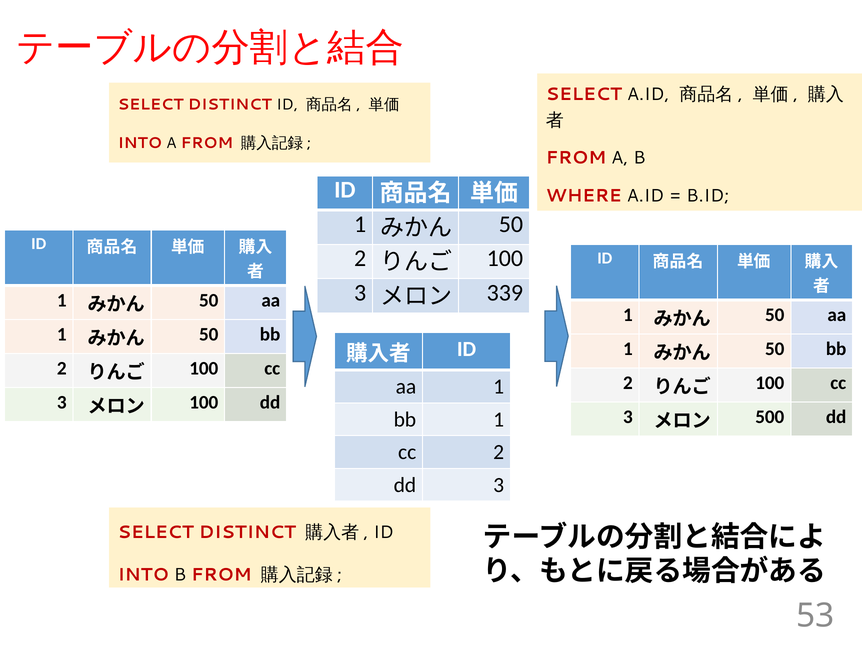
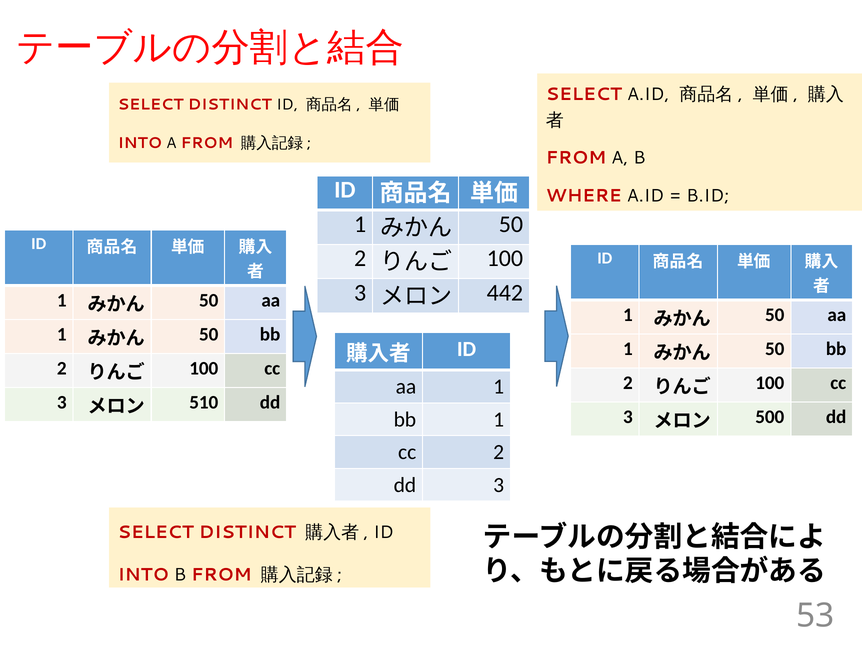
339: 339 -> 442 (505, 293)
100: 100 -> 510 (204, 403)
